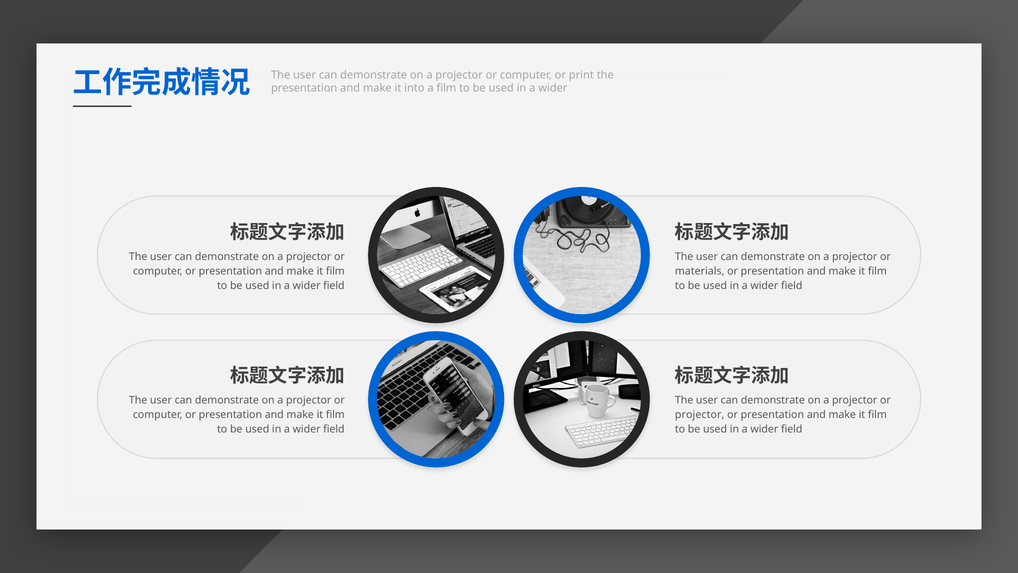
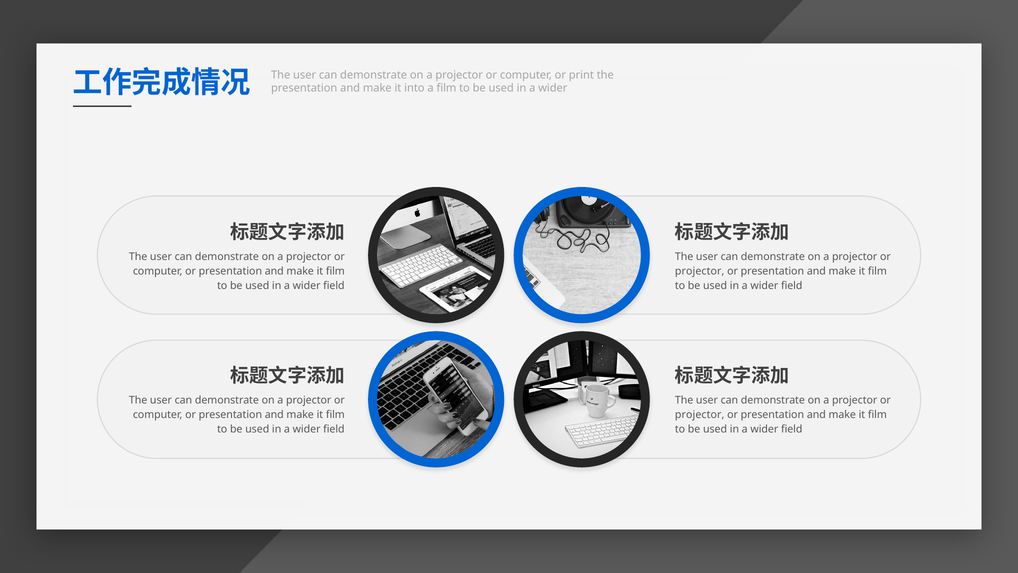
materials: materials -> projector (700, 271)
